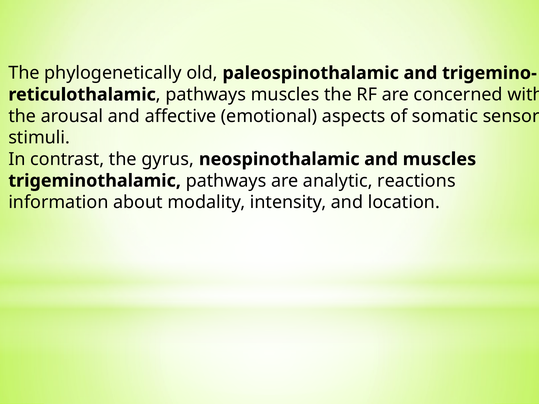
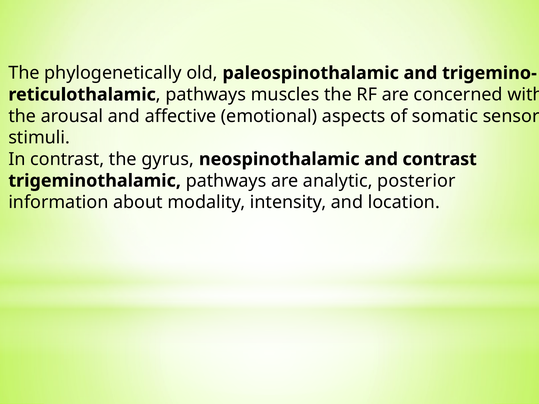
and muscles: muscles -> contrast (440, 159)
reactions: reactions -> posterior (416, 181)
